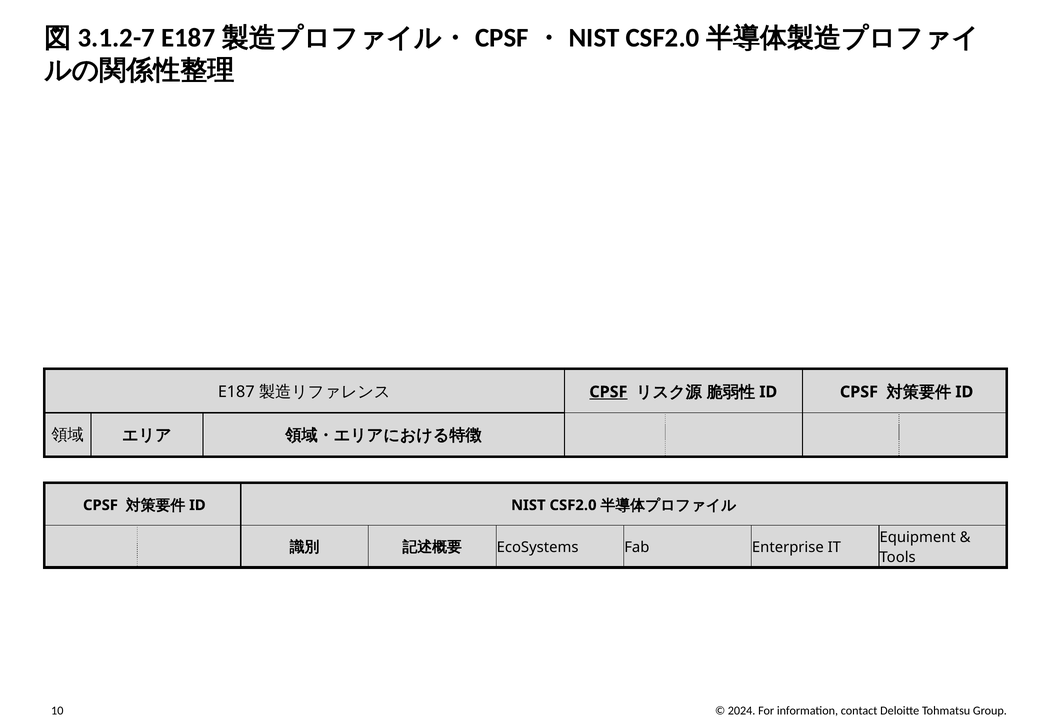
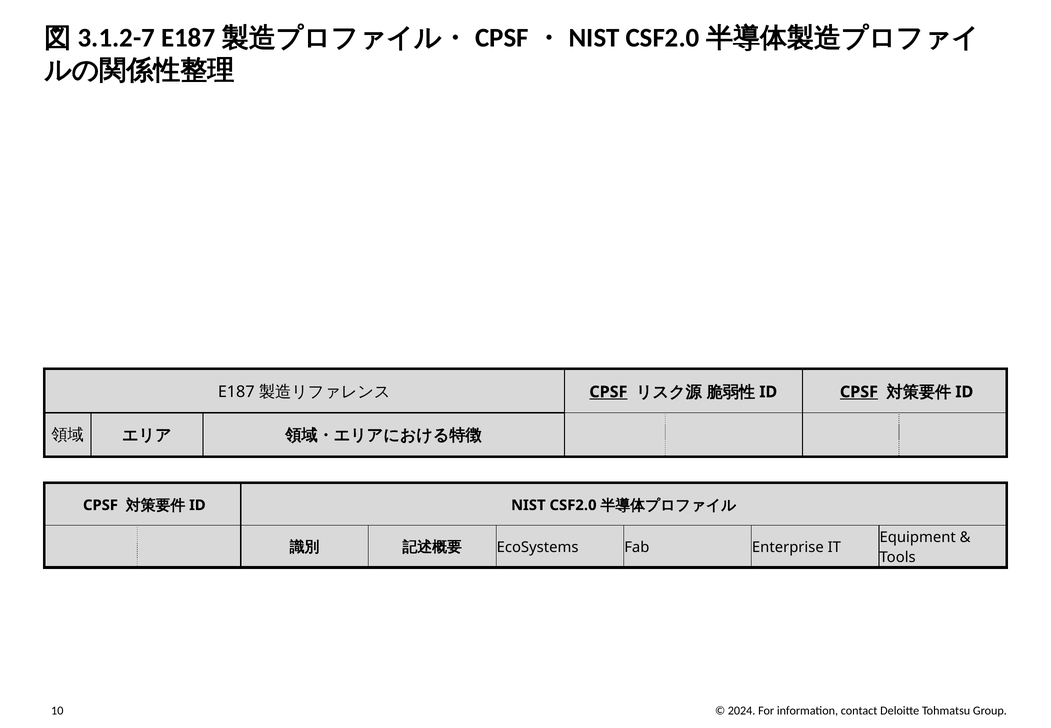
CPSF underline: none -> present (859, 392)
